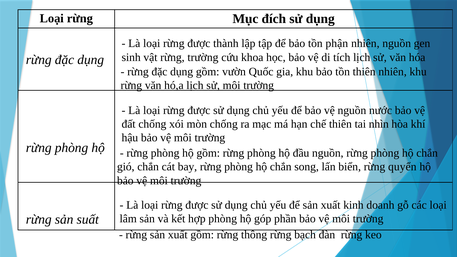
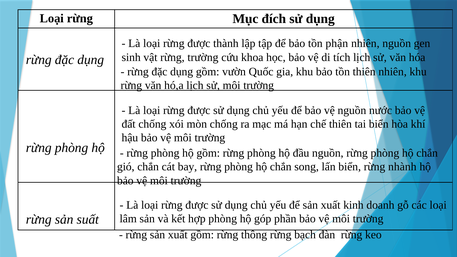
tai nhìn: nhìn -> biển (379, 124)
quyển: quyển -> nhành (402, 167)
